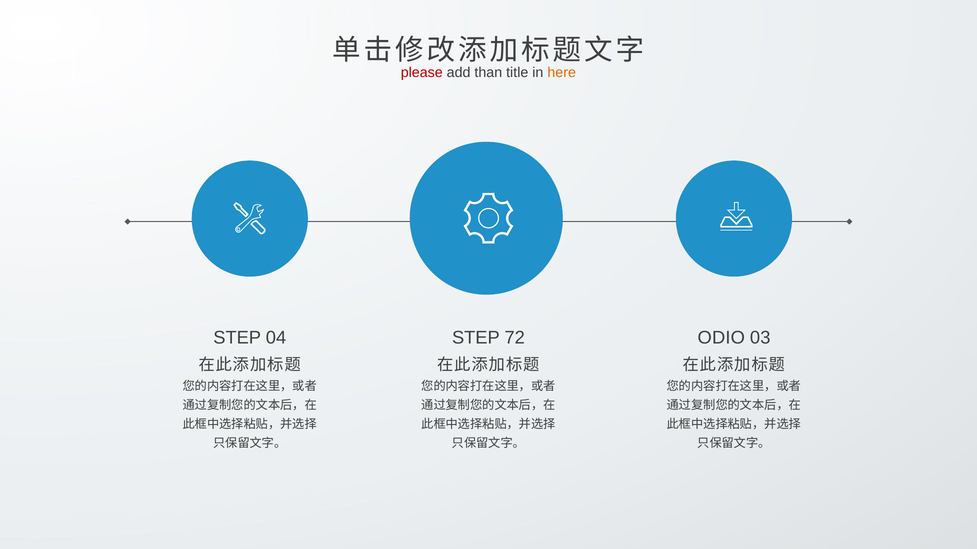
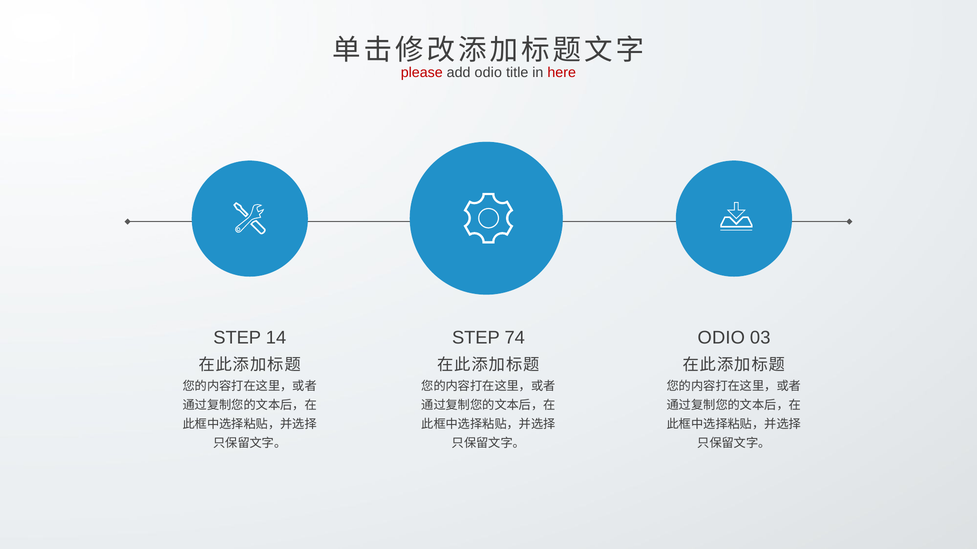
add than: than -> odio (488, 73)
here colour: orange -> red (562, 73)
04: 04 -> 14 (276, 338)
72: 72 -> 74 (515, 338)
